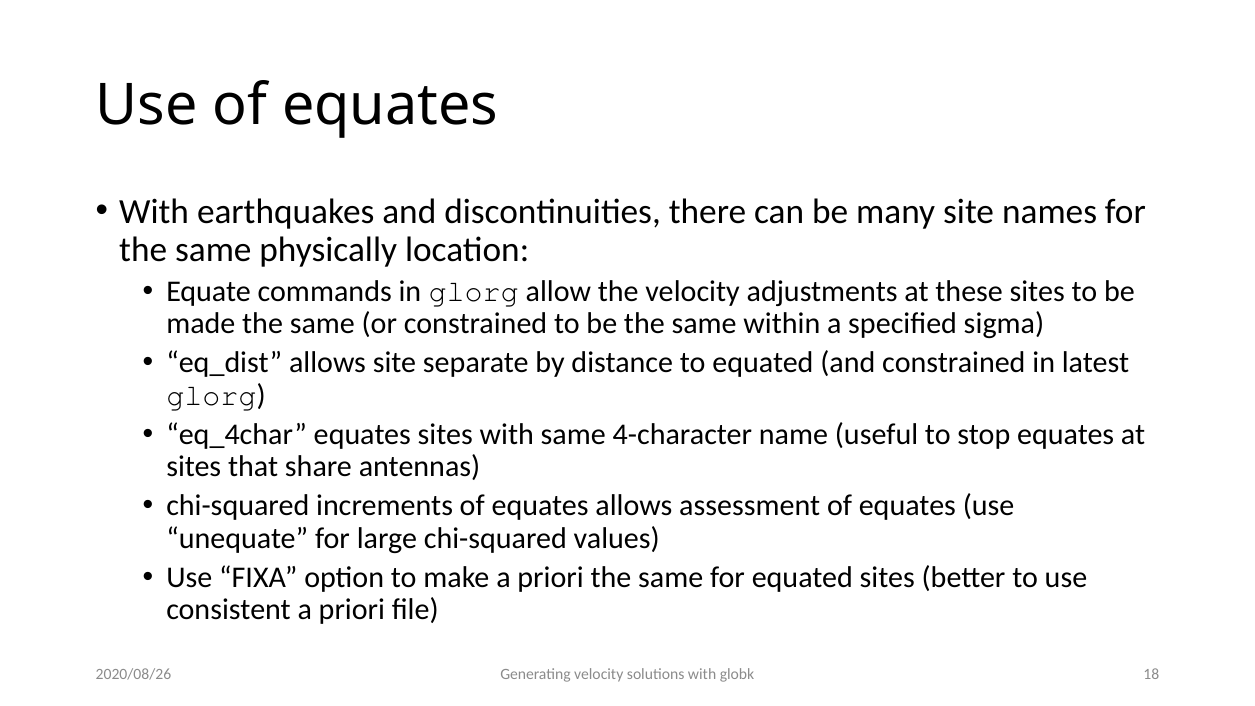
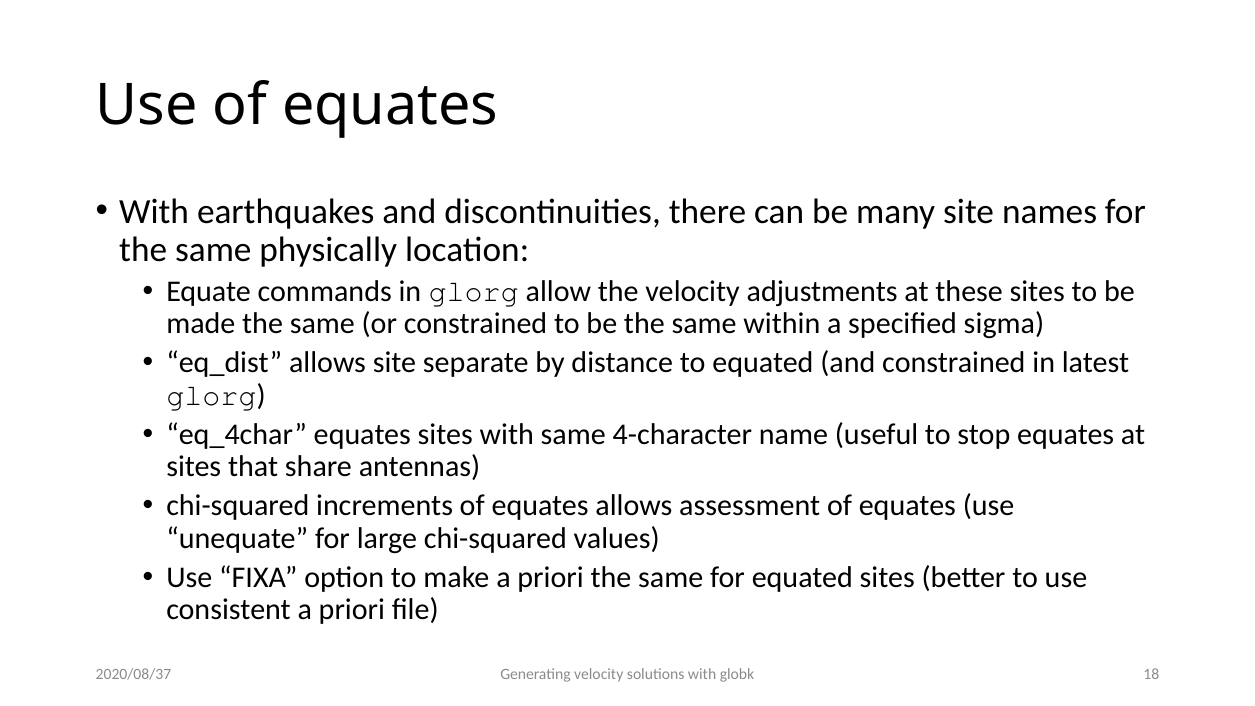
2020/08/26: 2020/08/26 -> 2020/08/37 (133, 674)
